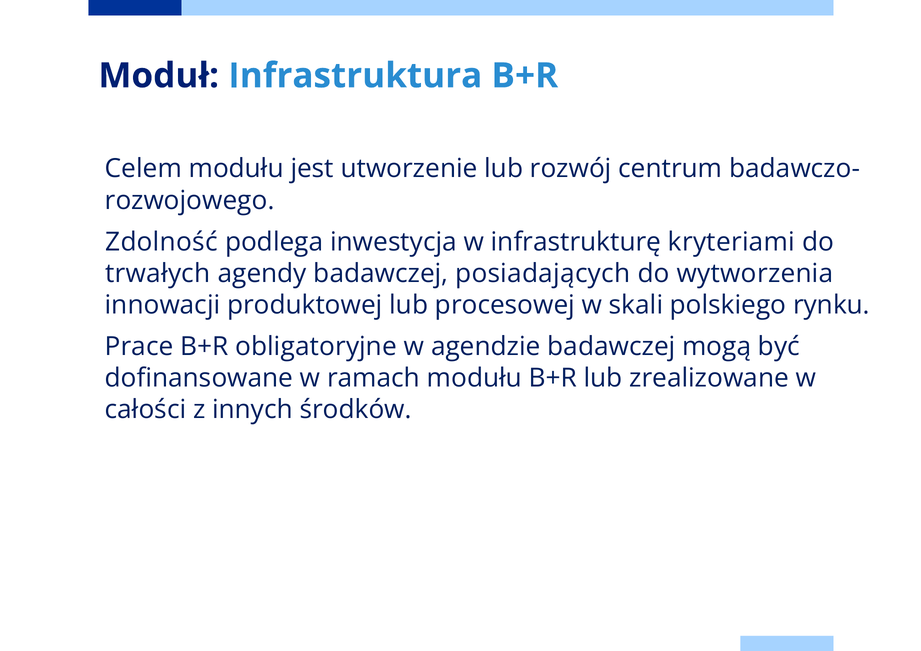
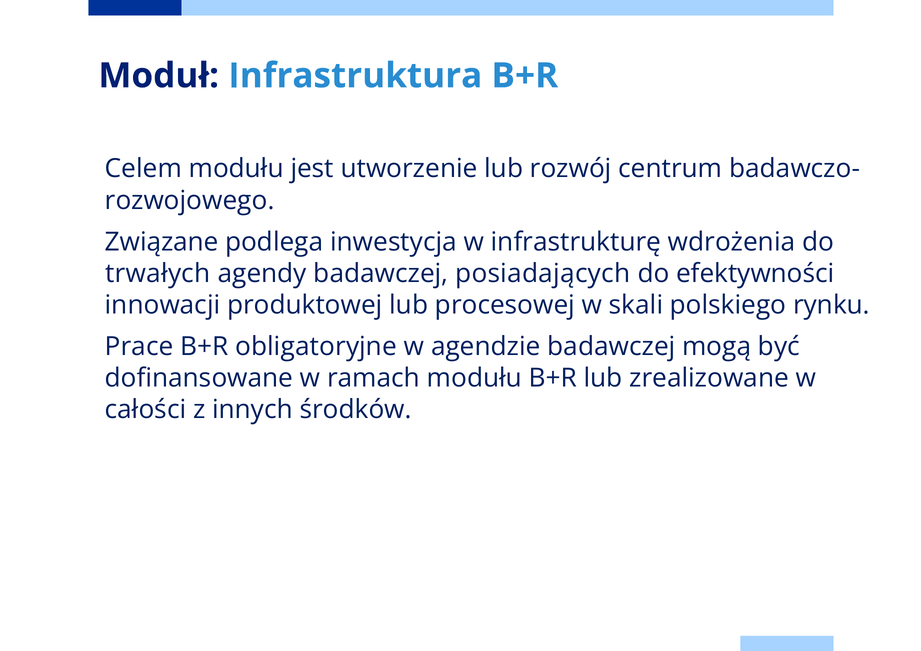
Zdolność: Zdolność -> Związane (162, 242)
kryteriami: kryteriami -> wdrożenia (732, 242)
wytworzenia: wytworzenia -> efektywności (755, 274)
